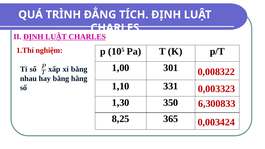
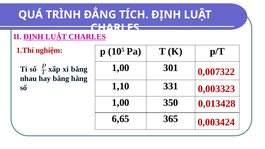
0,008322: 0,008322 -> 0,007322 (216, 72)
1,30: 1,30 -> 1,00 (121, 103)
6,300833: 6,300833 -> 0,013428 (217, 104)
8,25: 8,25 -> 6,65 (121, 119)
